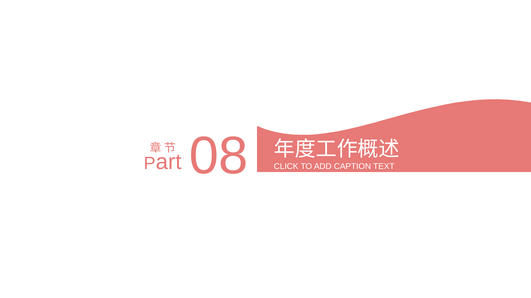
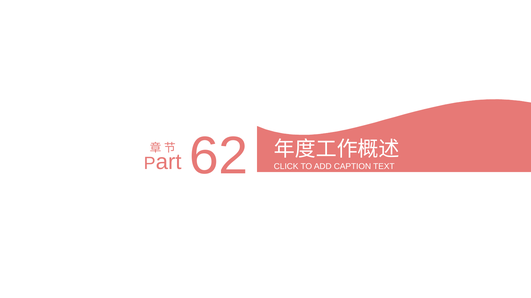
08: 08 -> 62 (219, 156)
